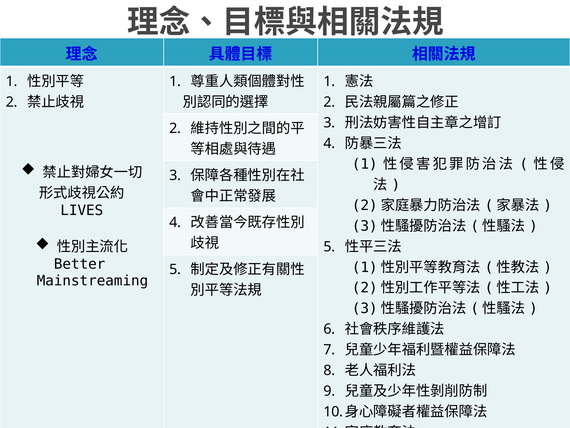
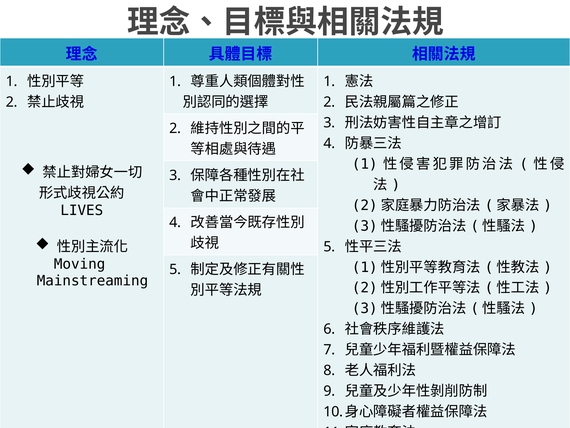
Better: Better -> Moving (80, 264)
